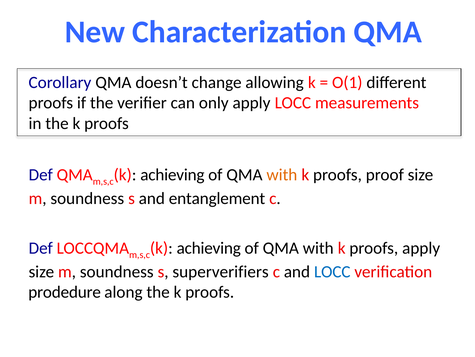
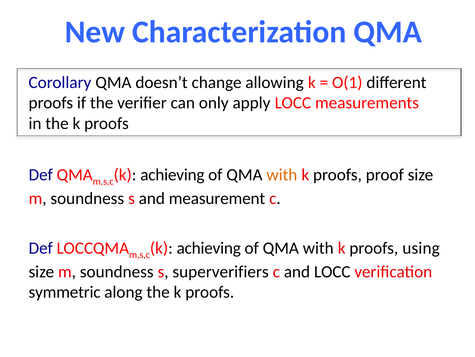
entanglement: entanglement -> measurement (217, 198)
proofs apply: apply -> using (421, 248)
LOCC colour: blue -> black (332, 271)
prodedure: prodedure -> symmetric (65, 292)
